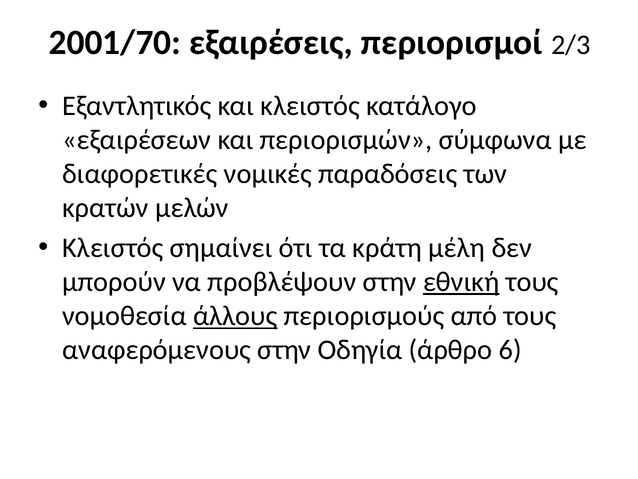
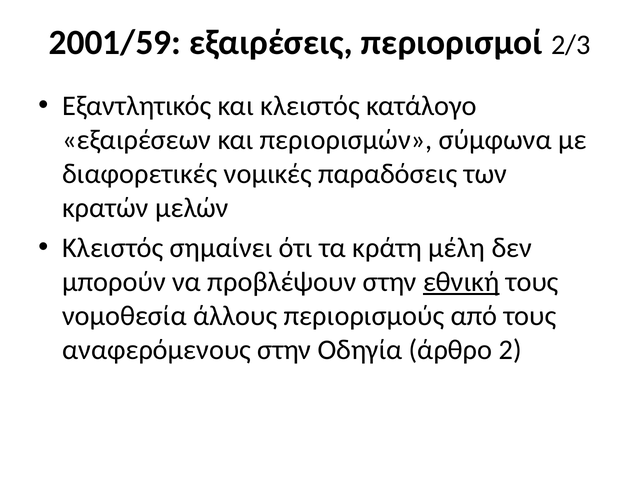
2001/70: 2001/70 -> 2001/59 (115, 42)
άλλους underline: present -> none (235, 316)
6: 6 -> 2 (510, 350)
